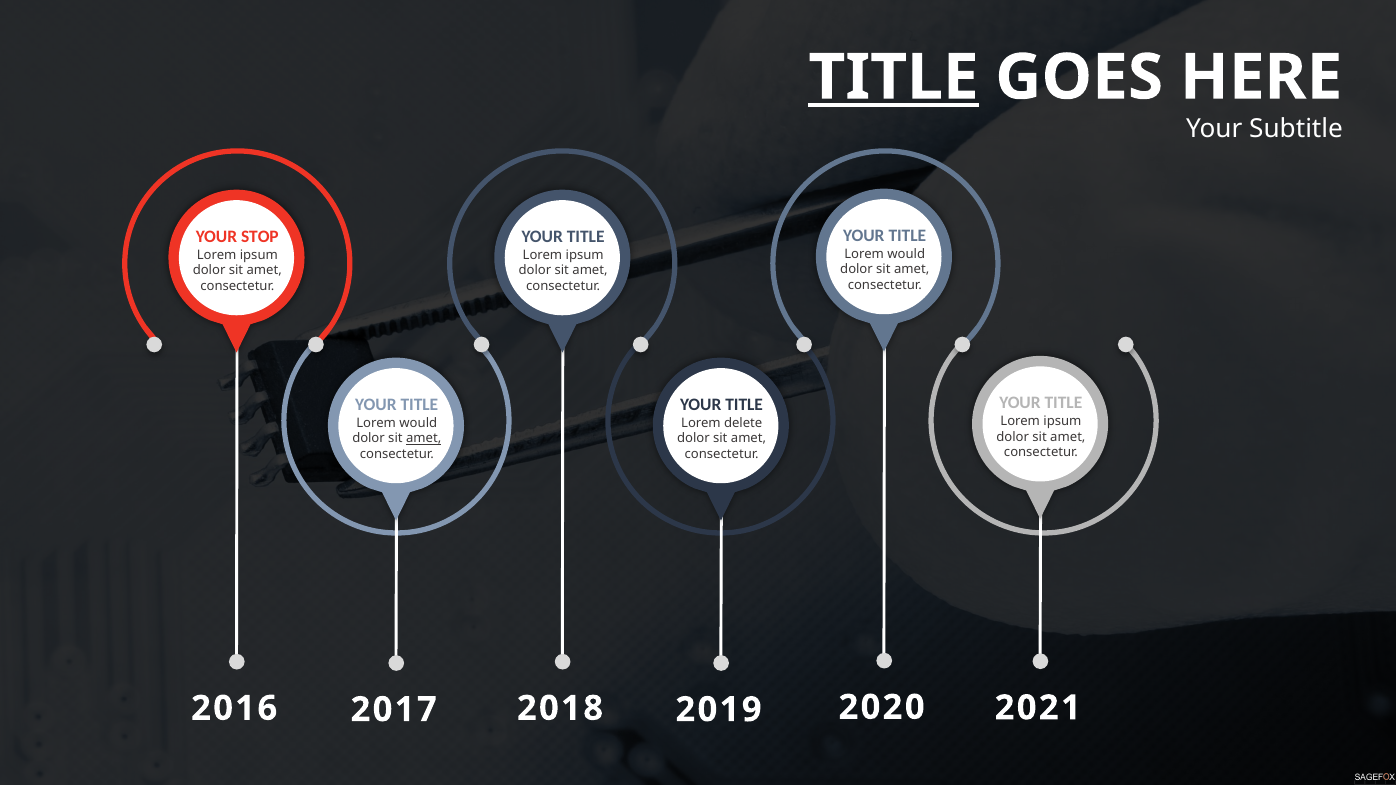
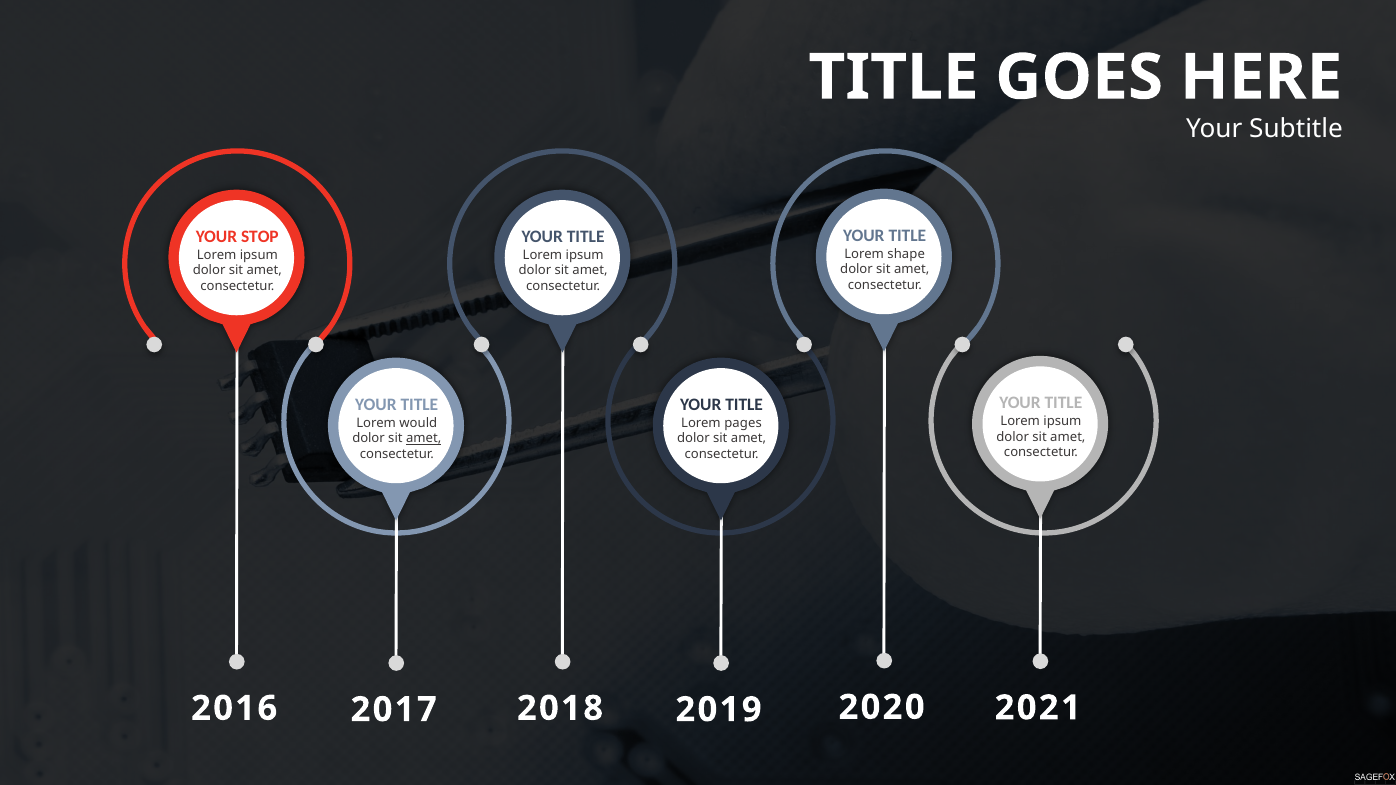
TITLE underline: present -> none (894, 78)
would: would -> shape (906, 254)
delete: delete -> pages (743, 423)
